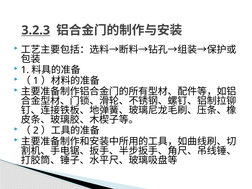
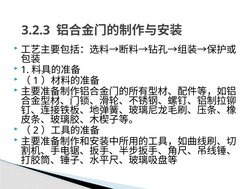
3.2.3 underline: present -> none (36, 30)
